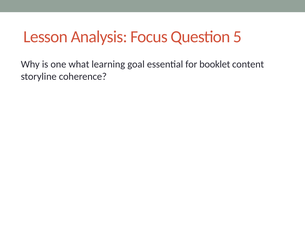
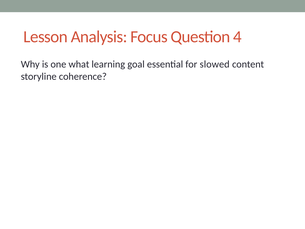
5: 5 -> 4 (238, 37)
booklet: booklet -> slowed (215, 64)
